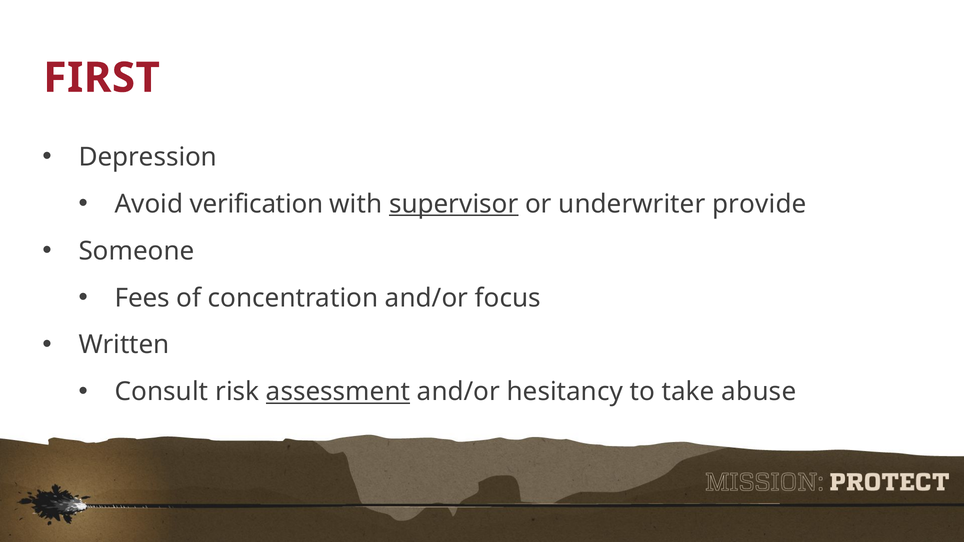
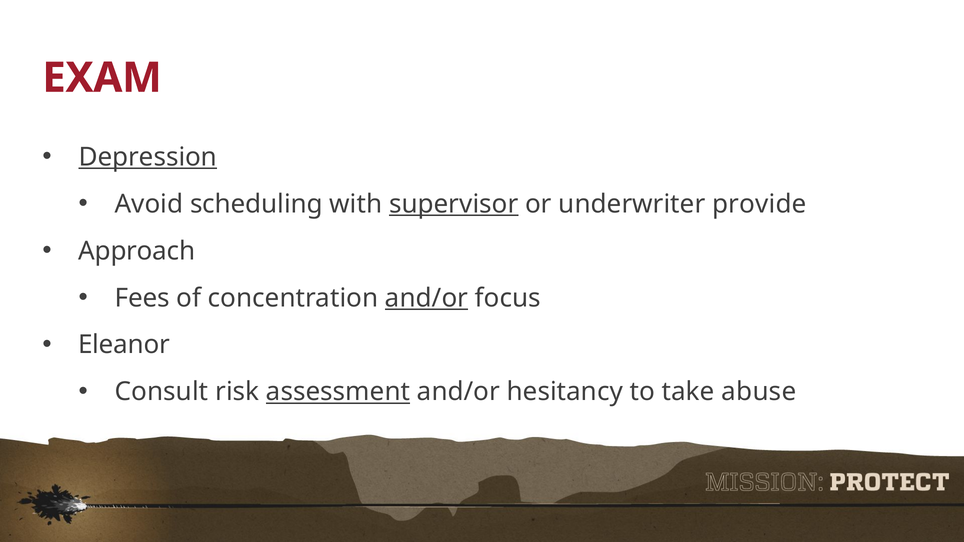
FIRST: FIRST -> EXAM (102, 78)
Depression underline: none -> present (148, 157)
verification: verification -> scheduling (256, 204)
Someone: Someone -> Approach (137, 251)
and/or underline: none -> present (427, 298)
Written: Written -> Eleanor (124, 345)
